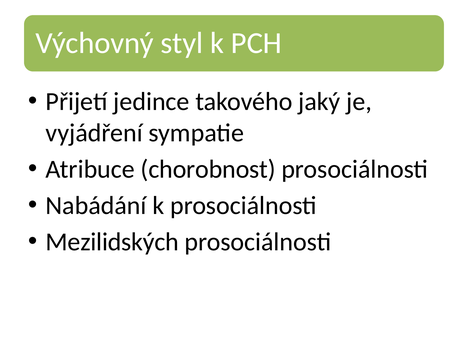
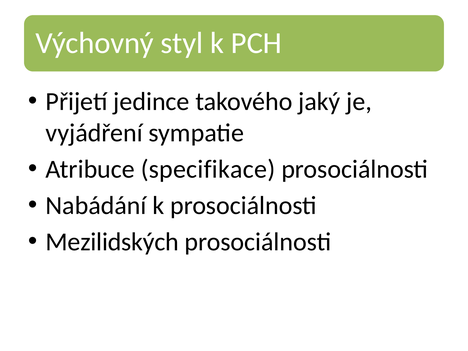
chorobnost: chorobnost -> specifikace (208, 169)
